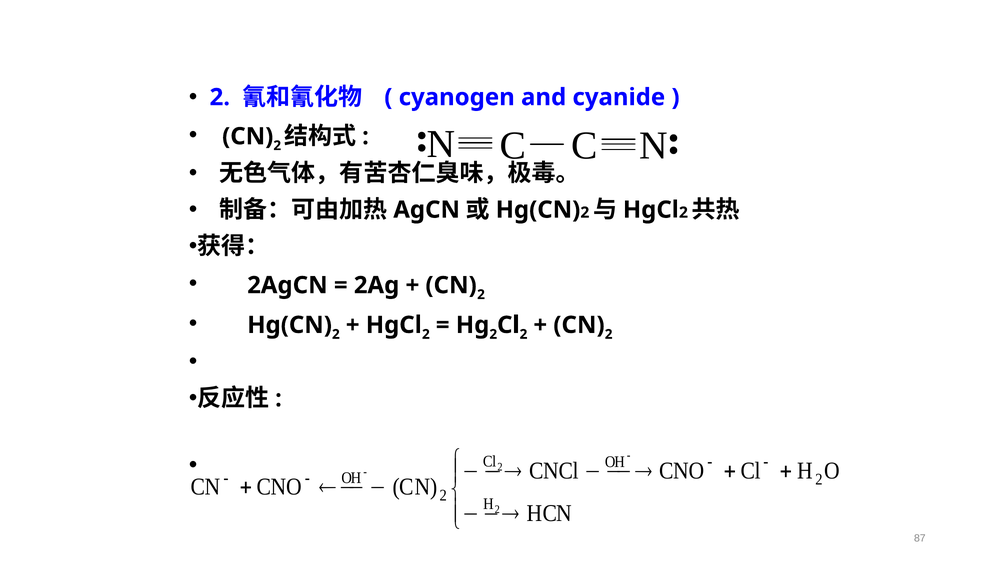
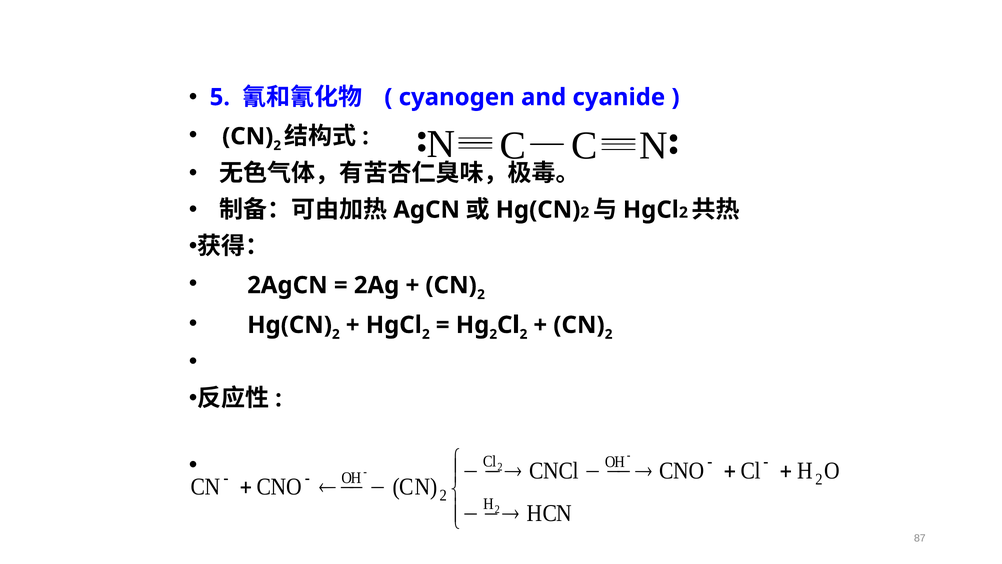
2: 2 -> 5 (220, 97)
